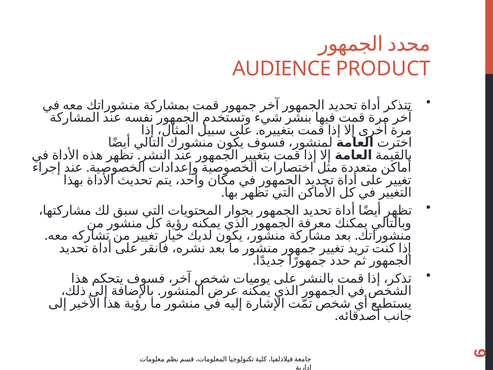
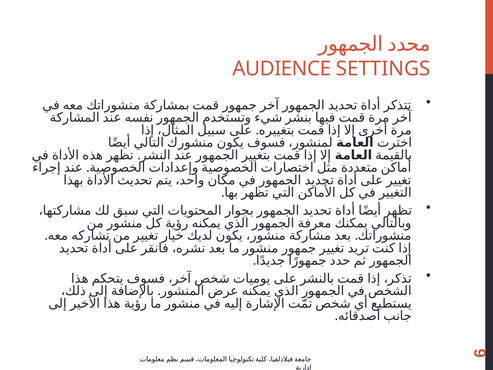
PRODUCT: PRODUCT -> SETTINGS (383, 69)
